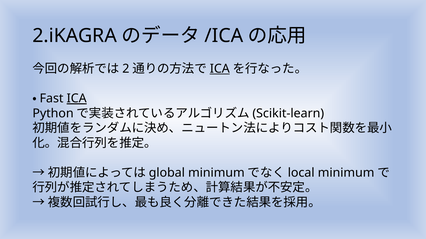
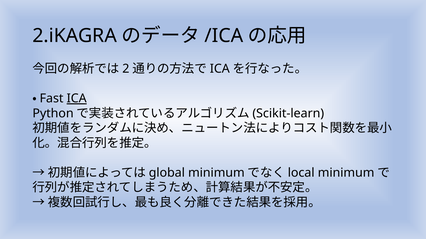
ICA underline: present -> none (220, 69)
